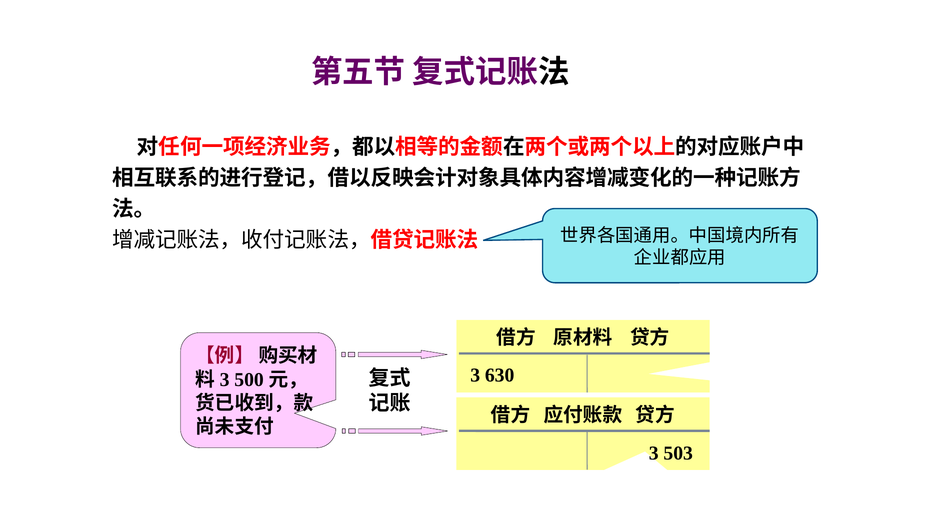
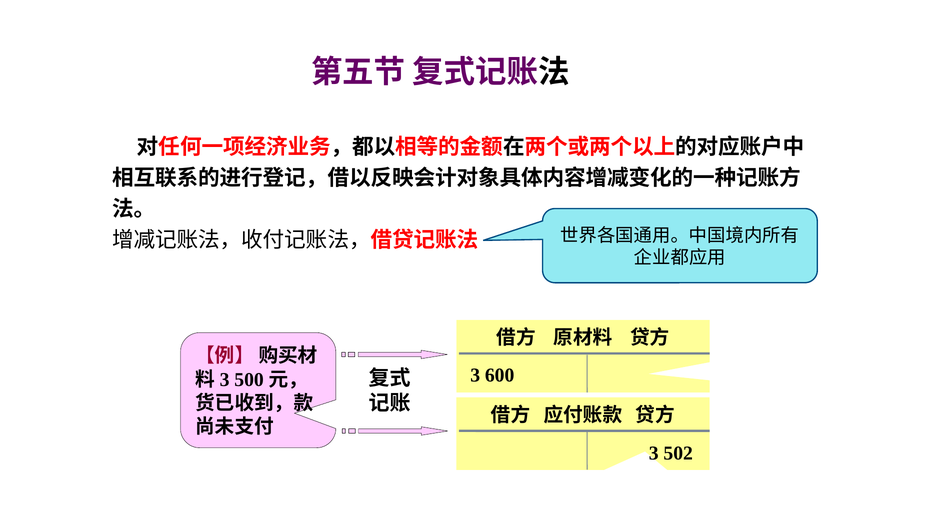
630: 630 -> 600 (500, 376)
503: 503 -> 502 (678, 453)
